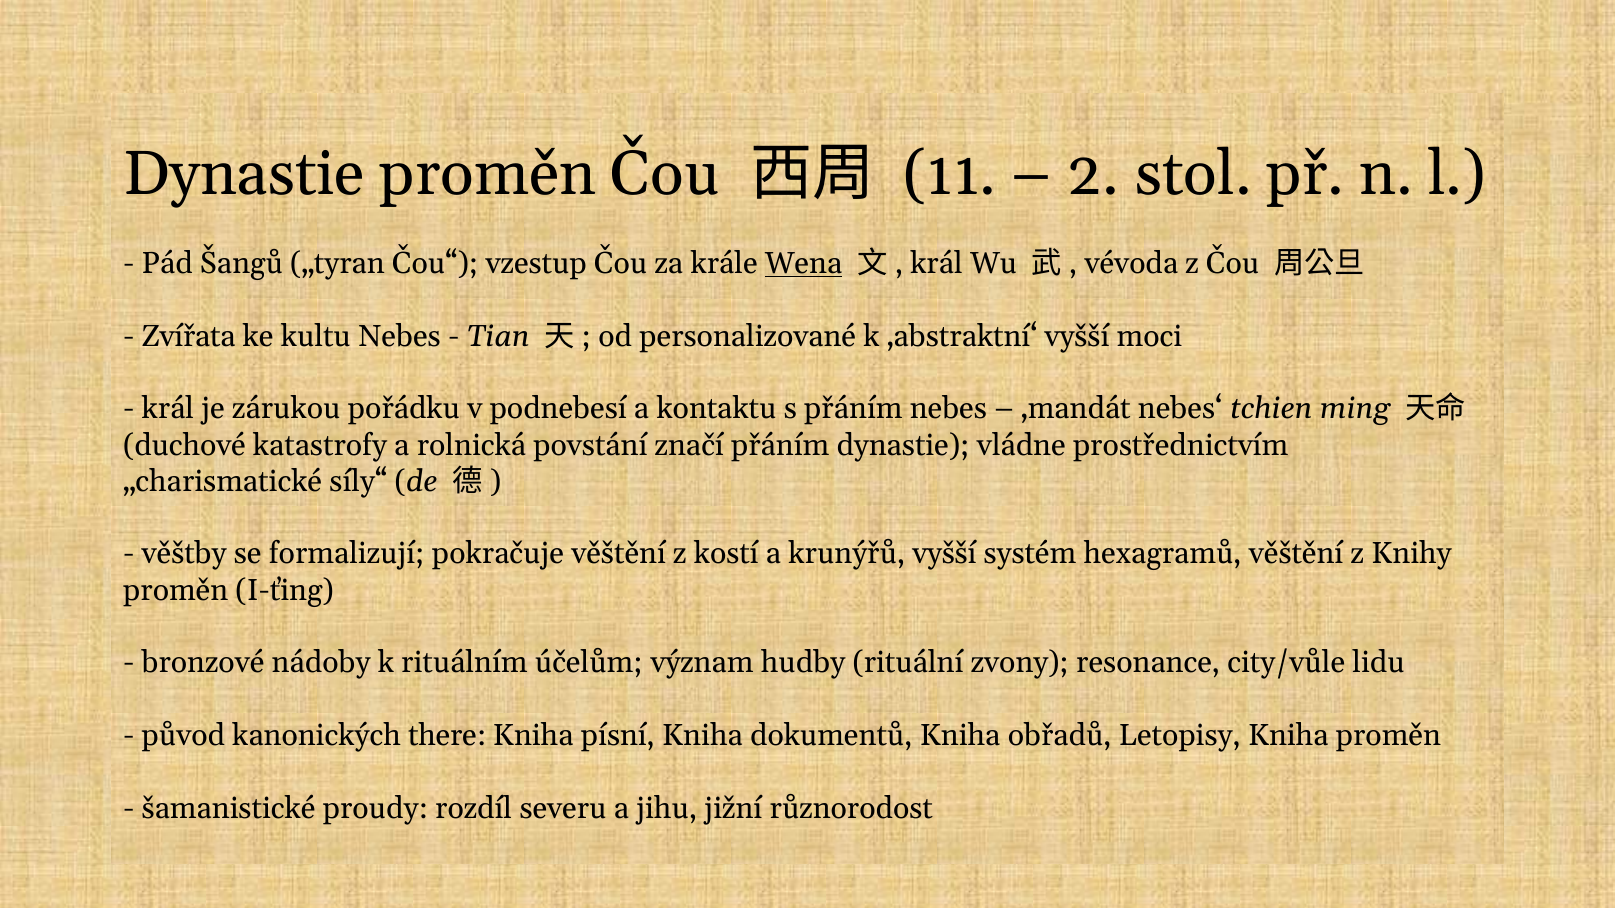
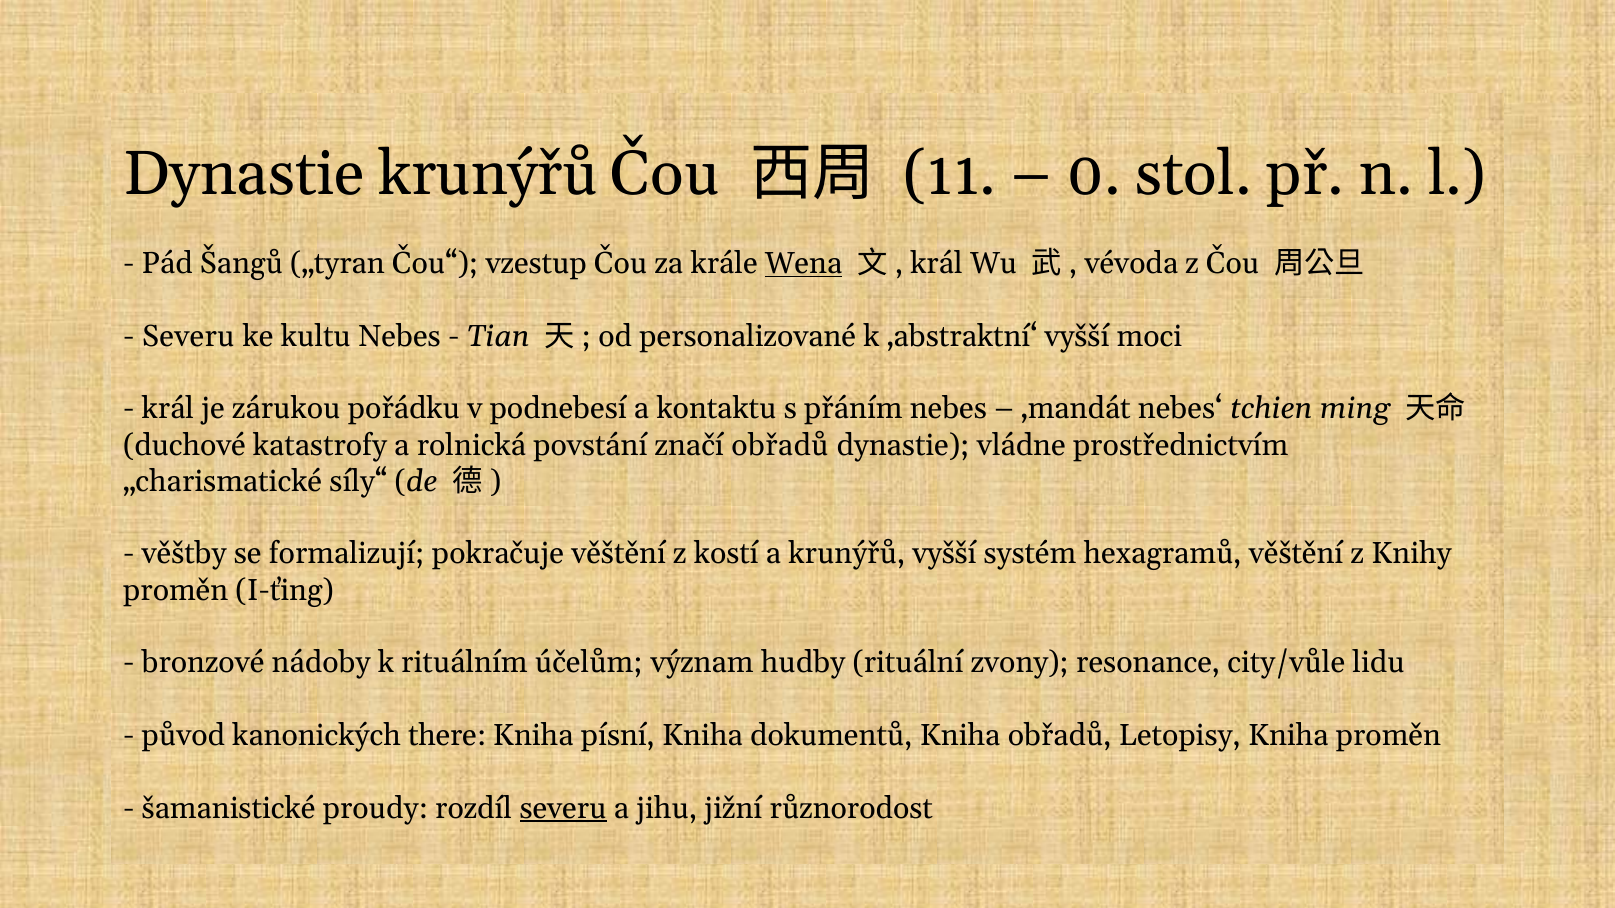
Dynastie proměn: proměn -> krunýřů (488, 174)
2: 2 -> 0 (1094, 174)
Zvířata: Zvířata -> Severu (188, 336)
značí přáním: přáním -> obřadů (780, 445)
severu underline: none -> present (563, 809)
